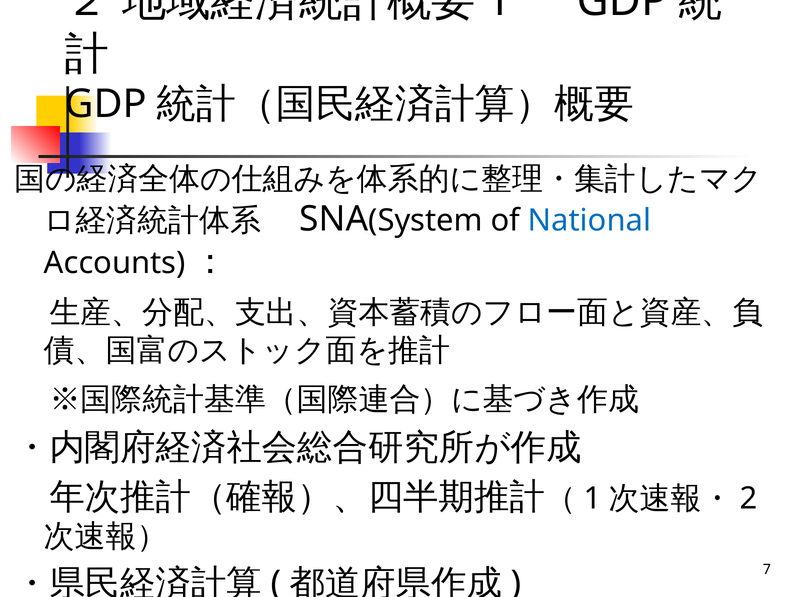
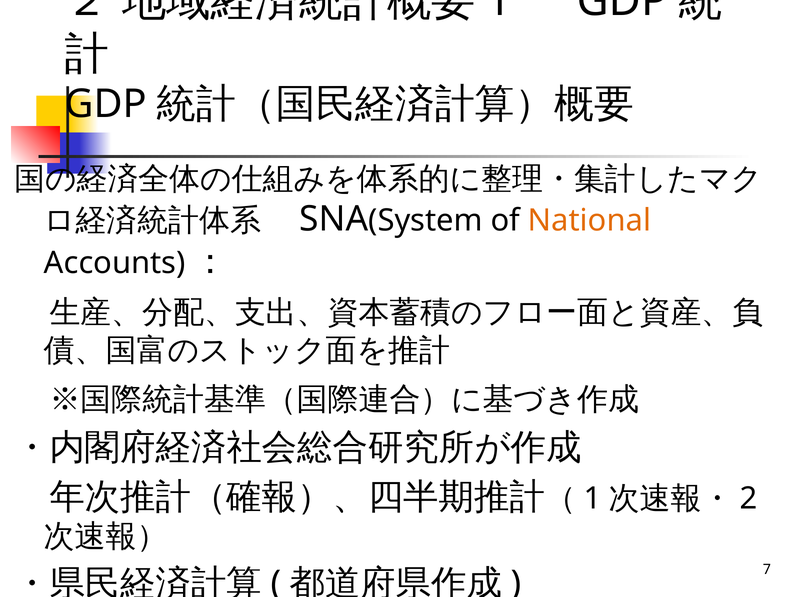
National colour: blue -> orange (589, 221)
